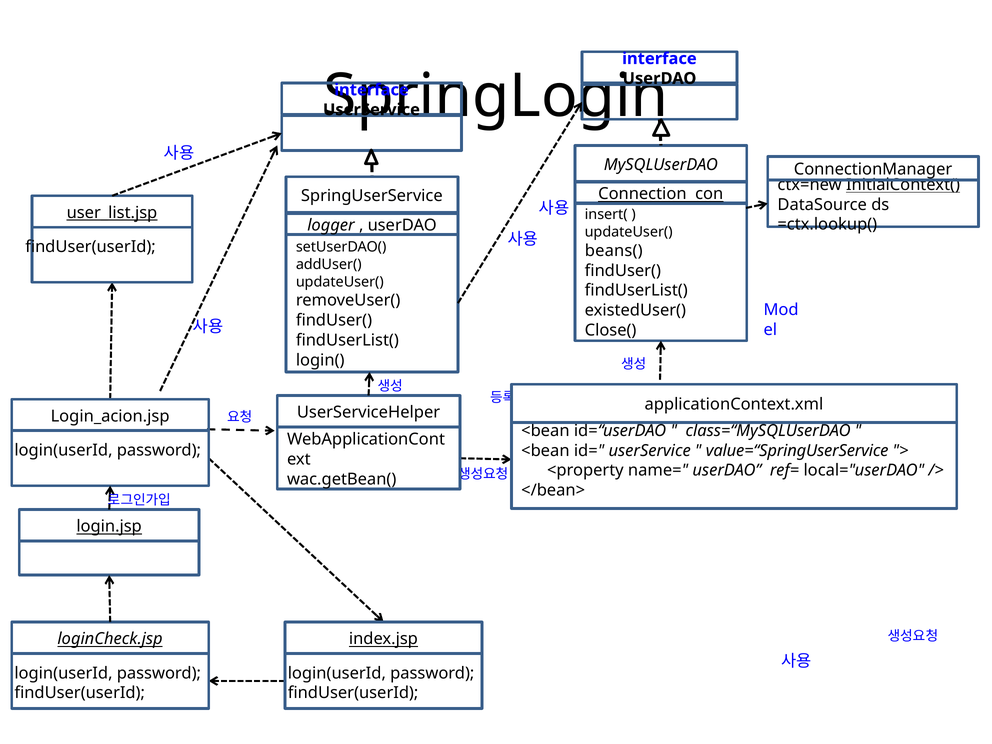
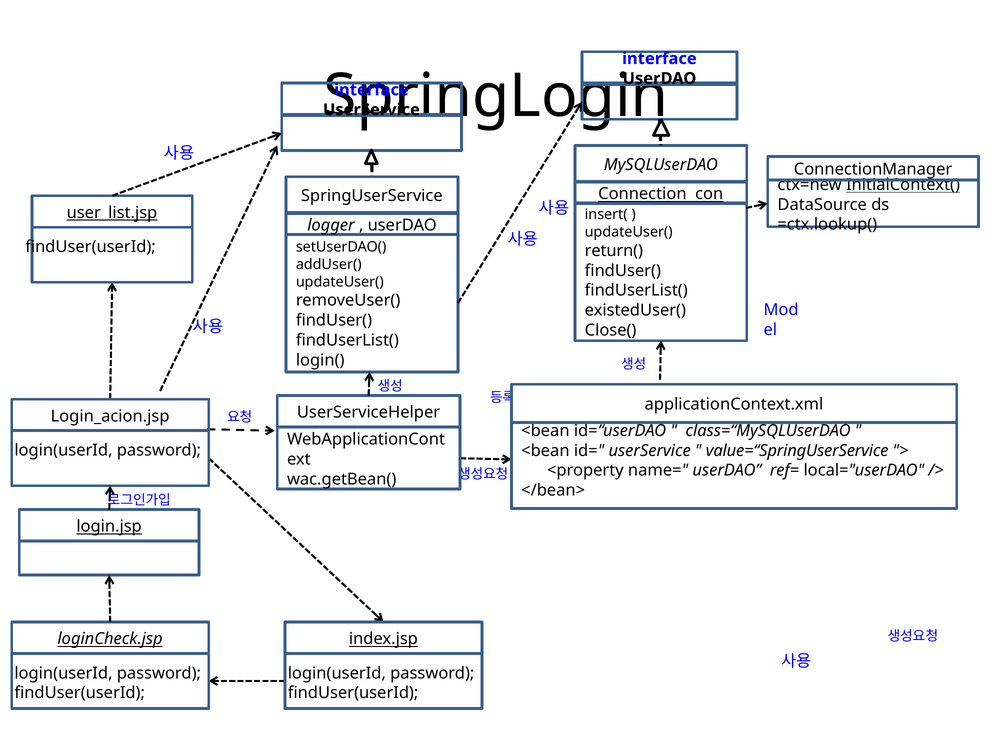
beans(: beans( -> return( (614, 251)
